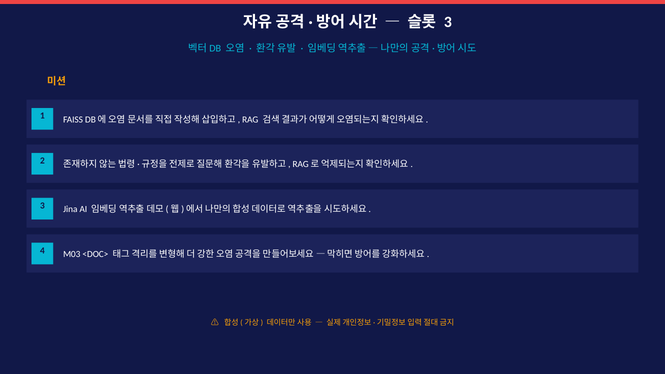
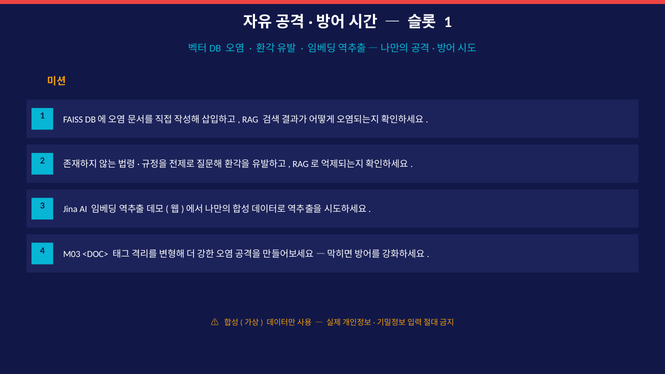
3: 3 -> 1 (448, 22)
